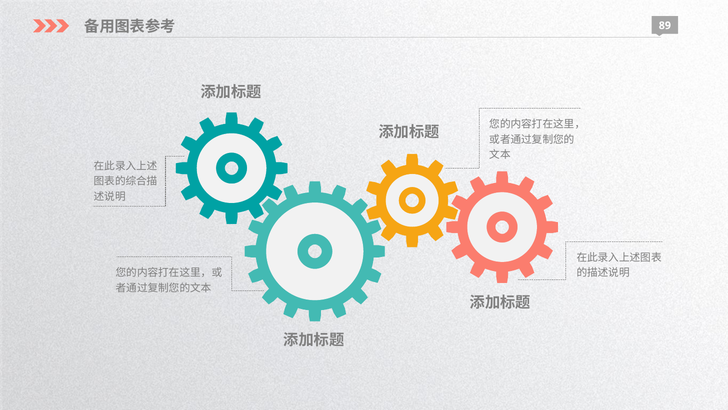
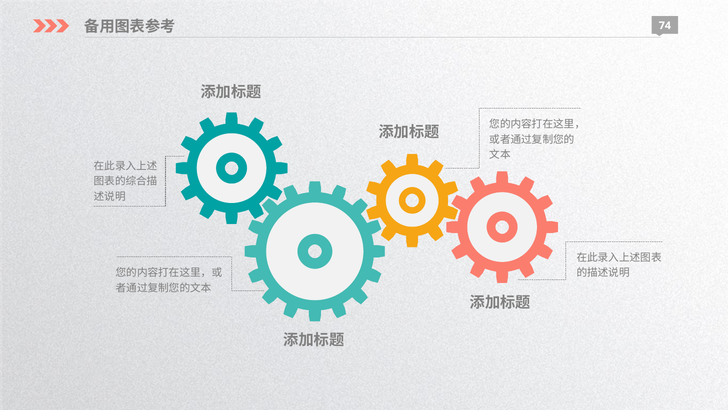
89: 89 -> 74 (665, 26)
